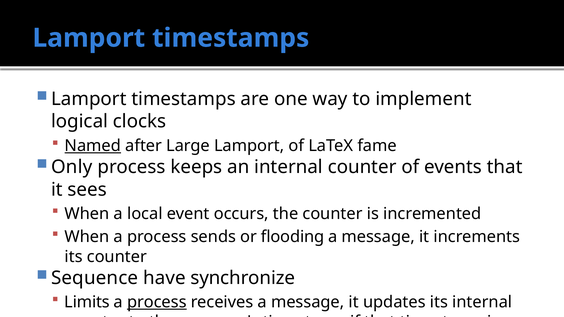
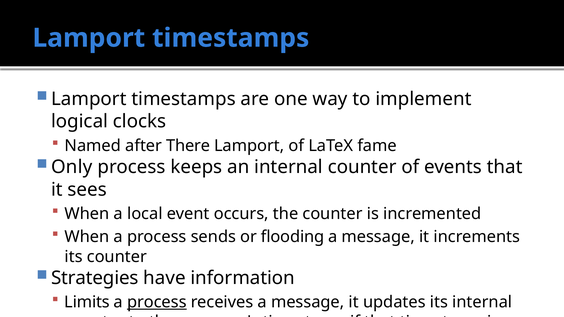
Named underline: present -> none (93, 146)
Large: Large -> There (188, 146)
Sequence: Sequence -> Strategies (95, 278)
synchronize: synchronize -> information (243, 278)
